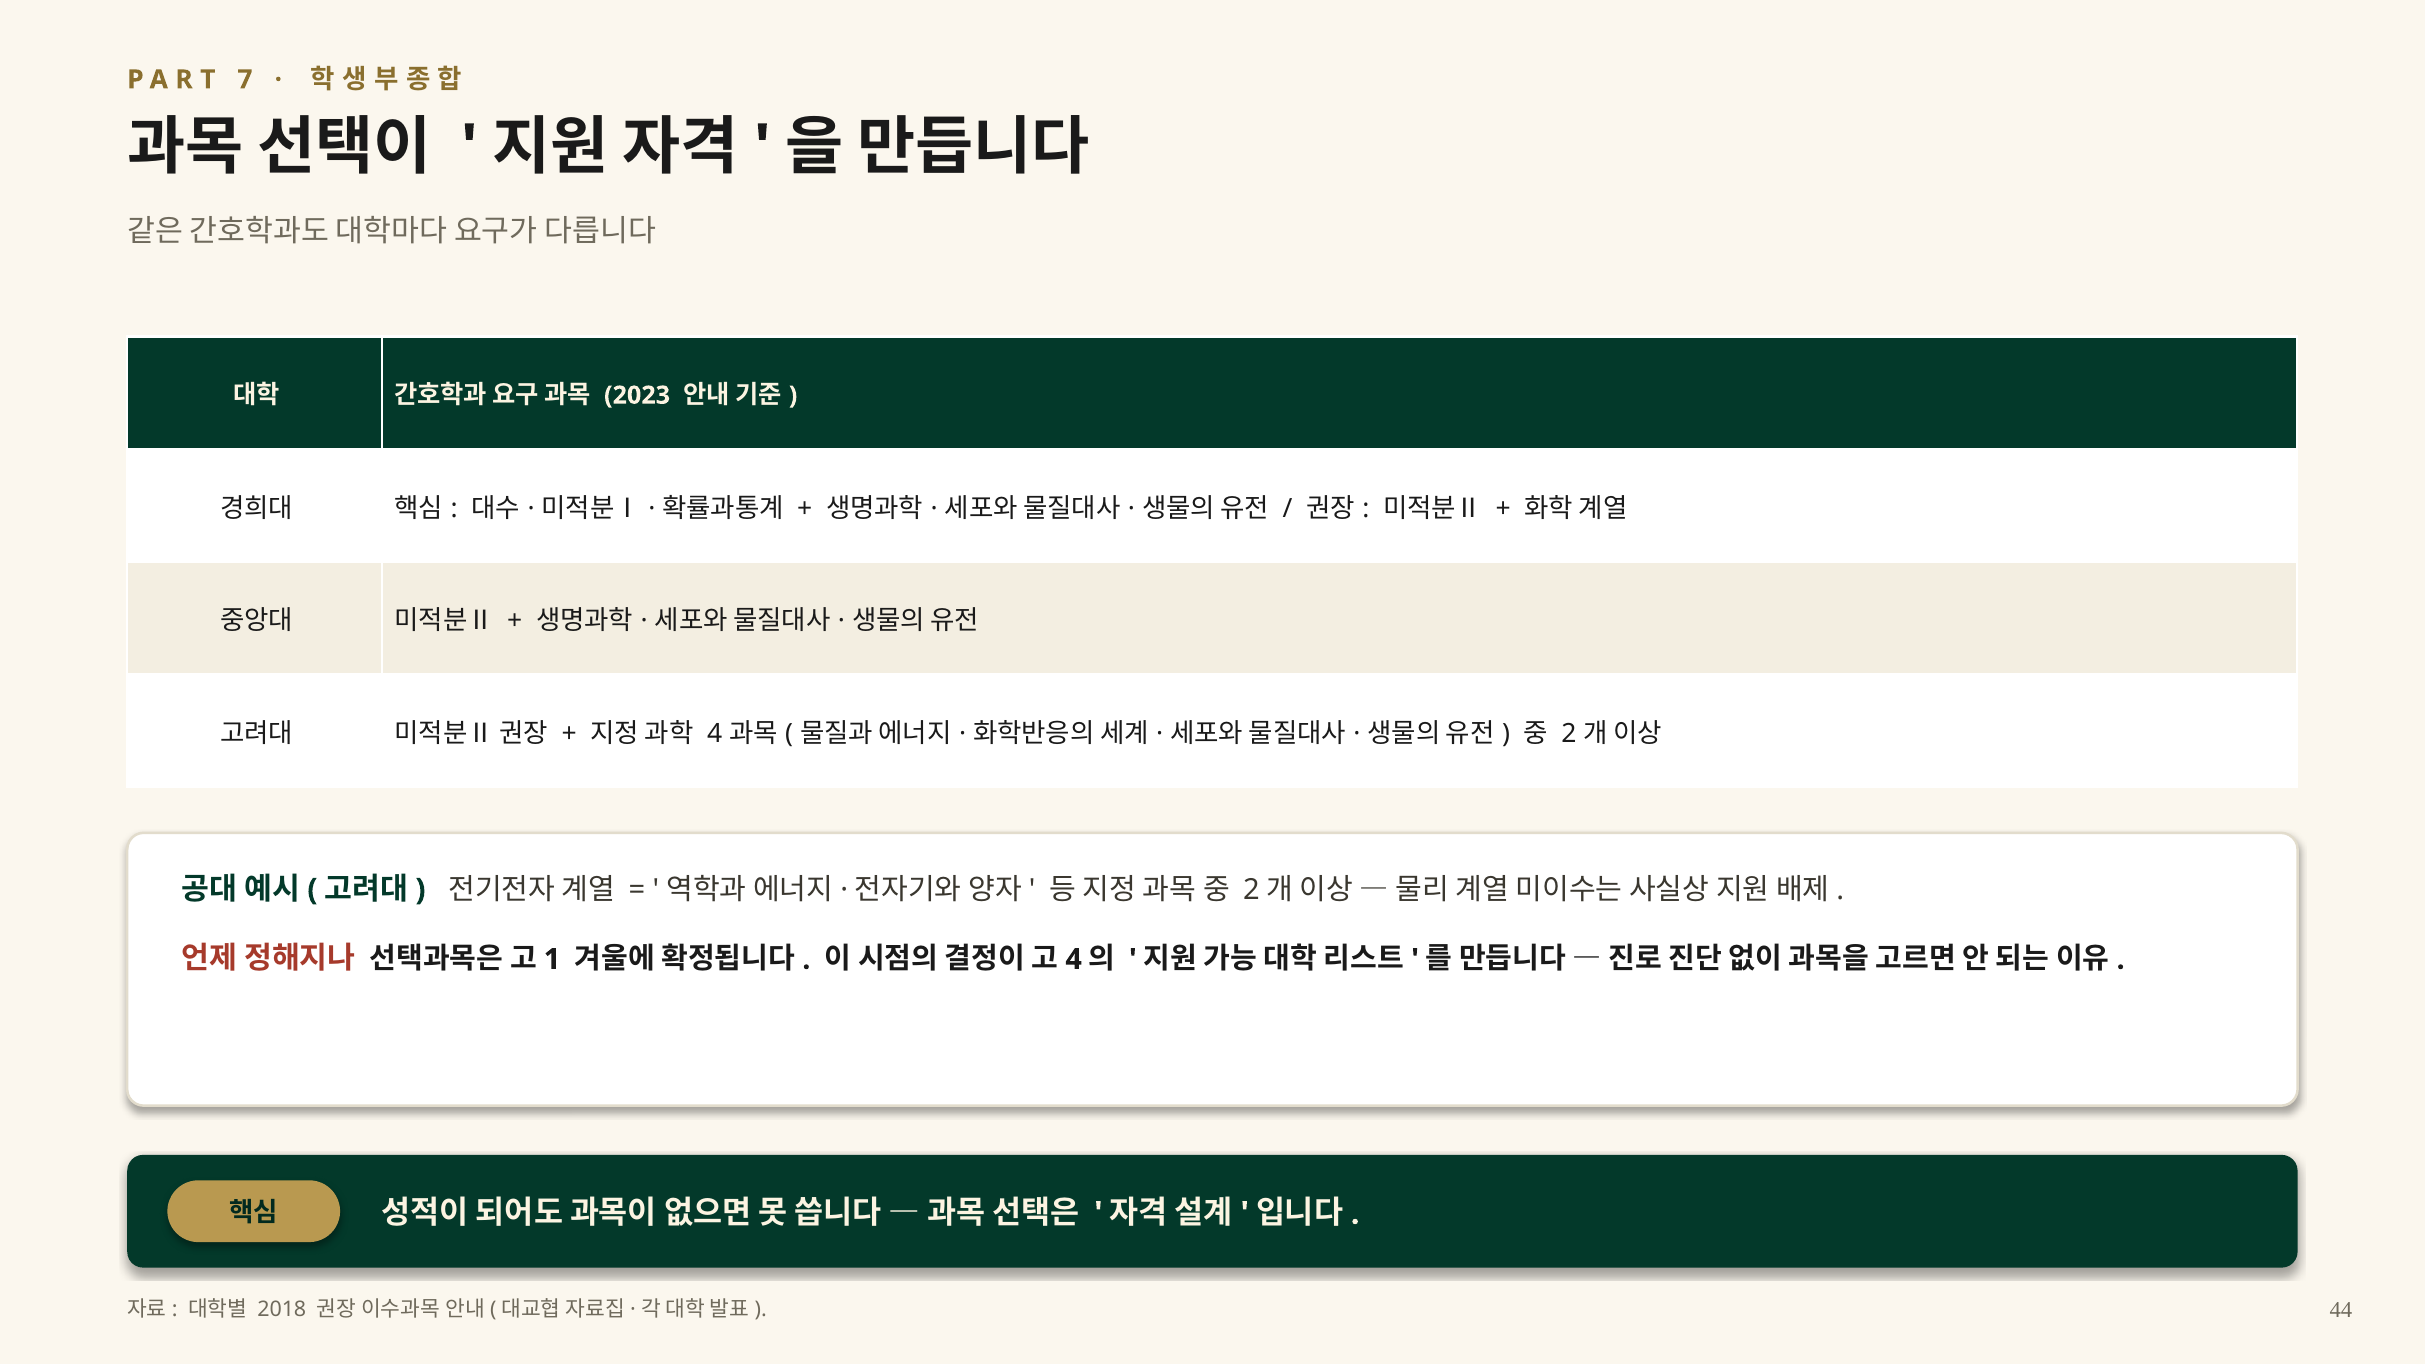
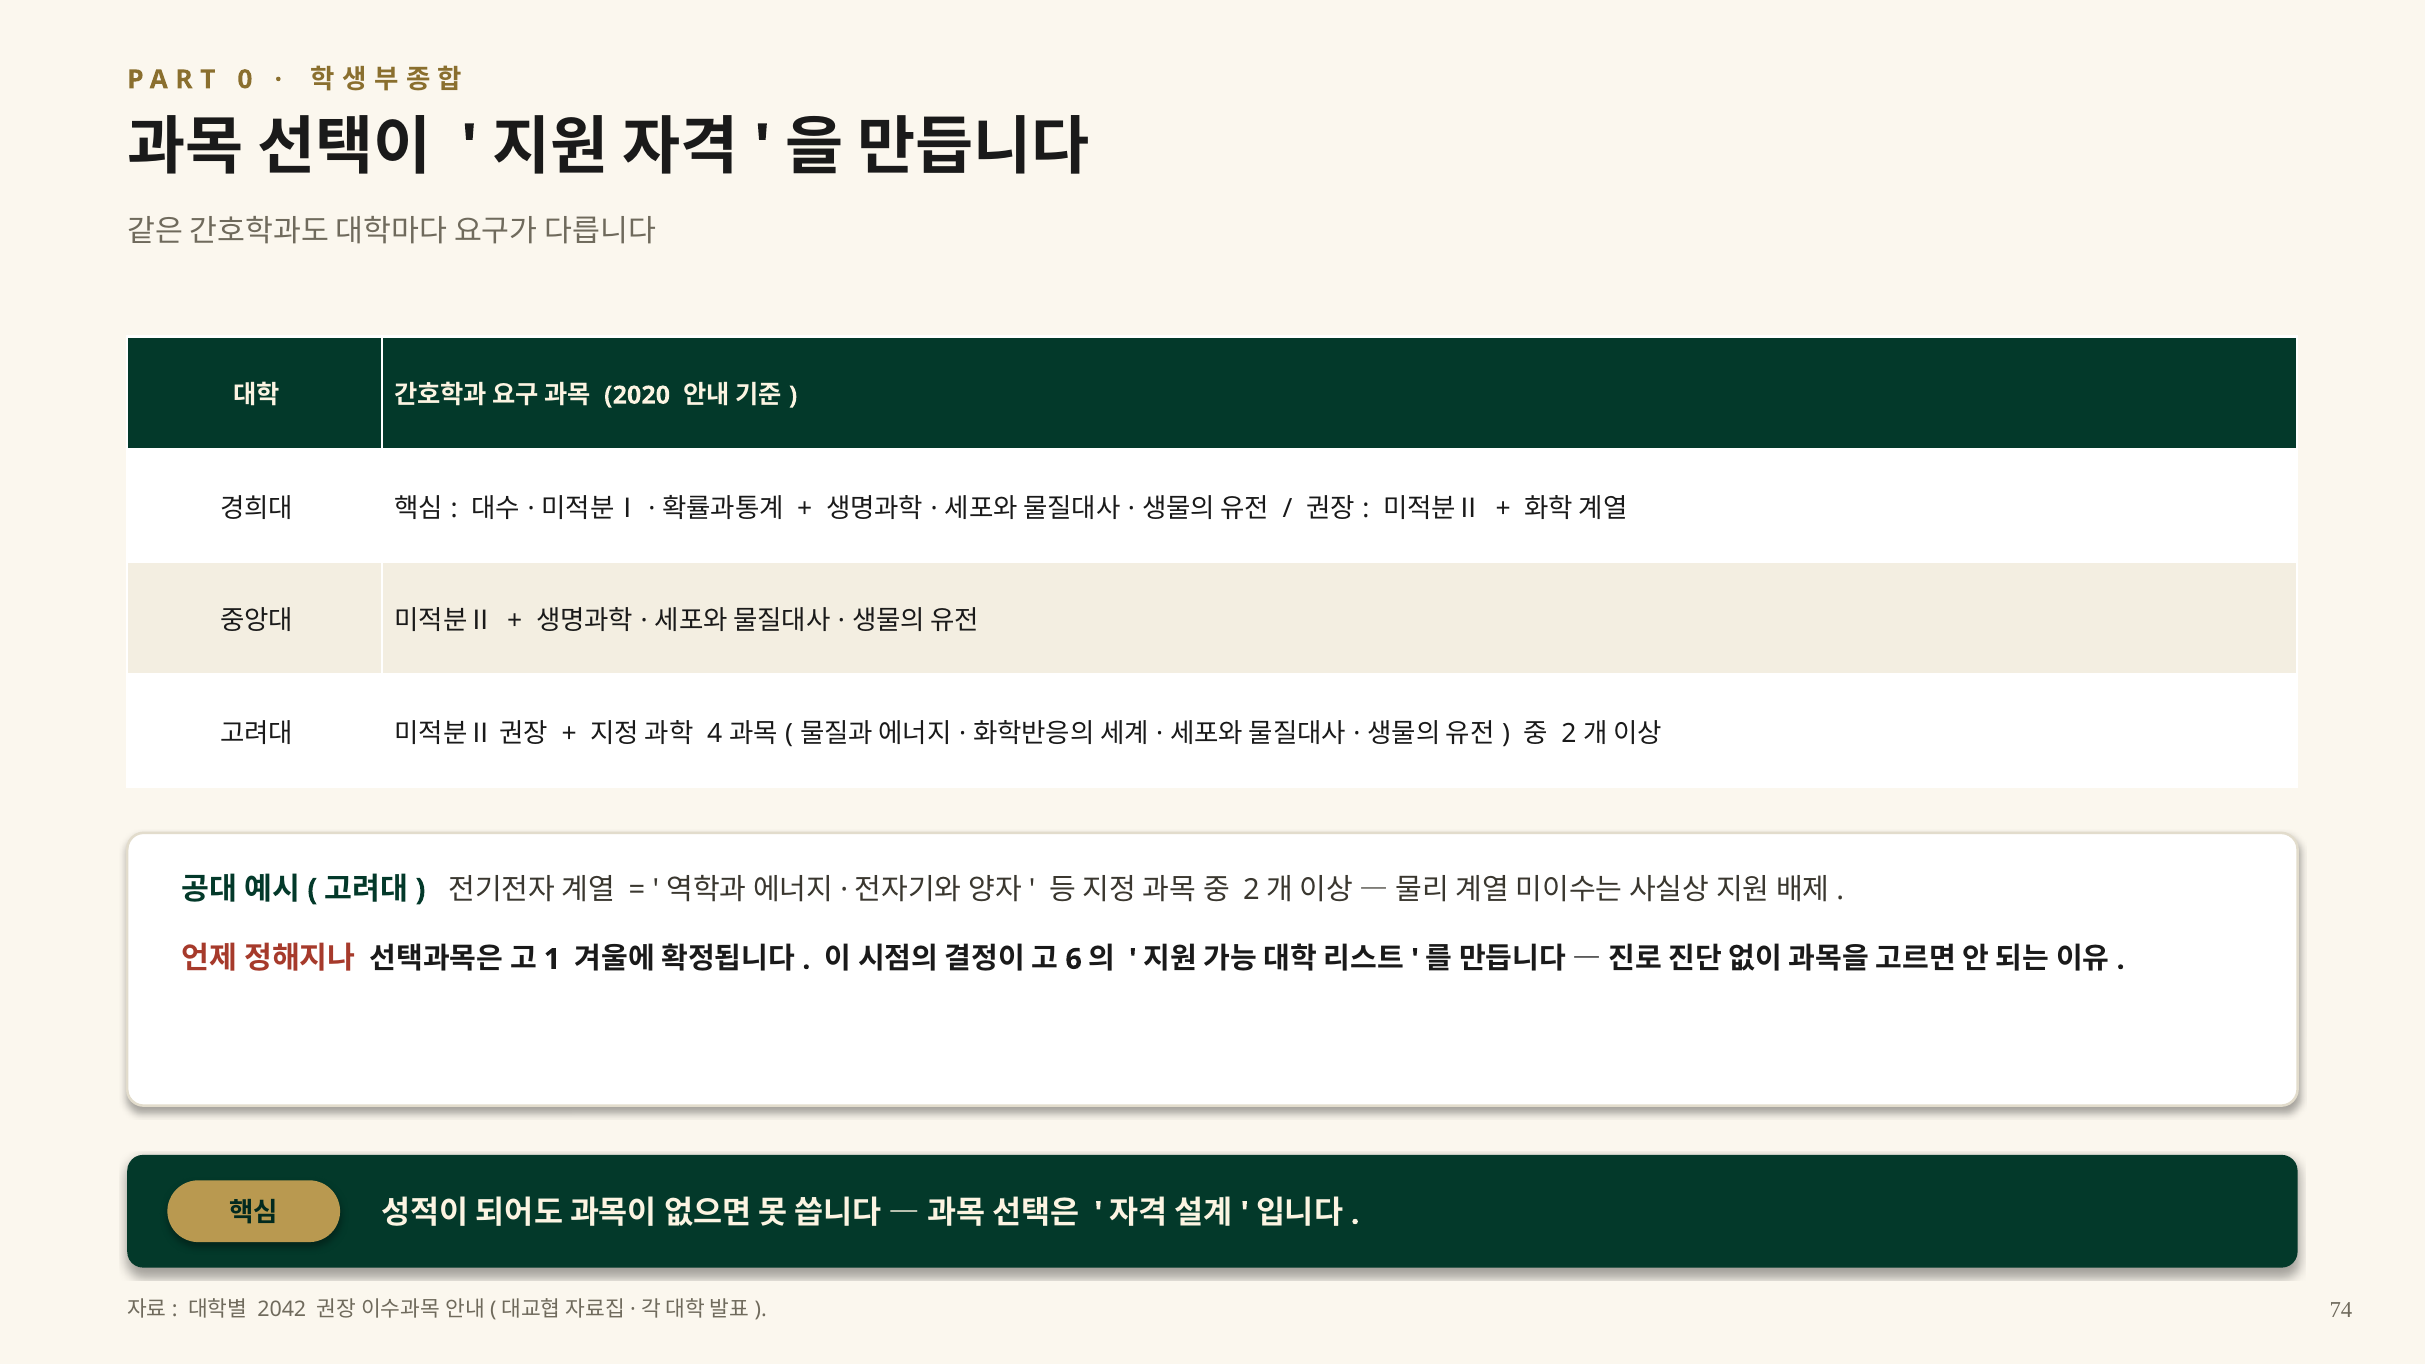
7: 7 -> 0 (245, 80)
2023: 2023 -> 2020 (637, 395)
4: 4 -> 6 (1074, 959)
2018: 2018 -> 2042 (282, 1309)
44: 44 -> 74 (2341, 1310)
